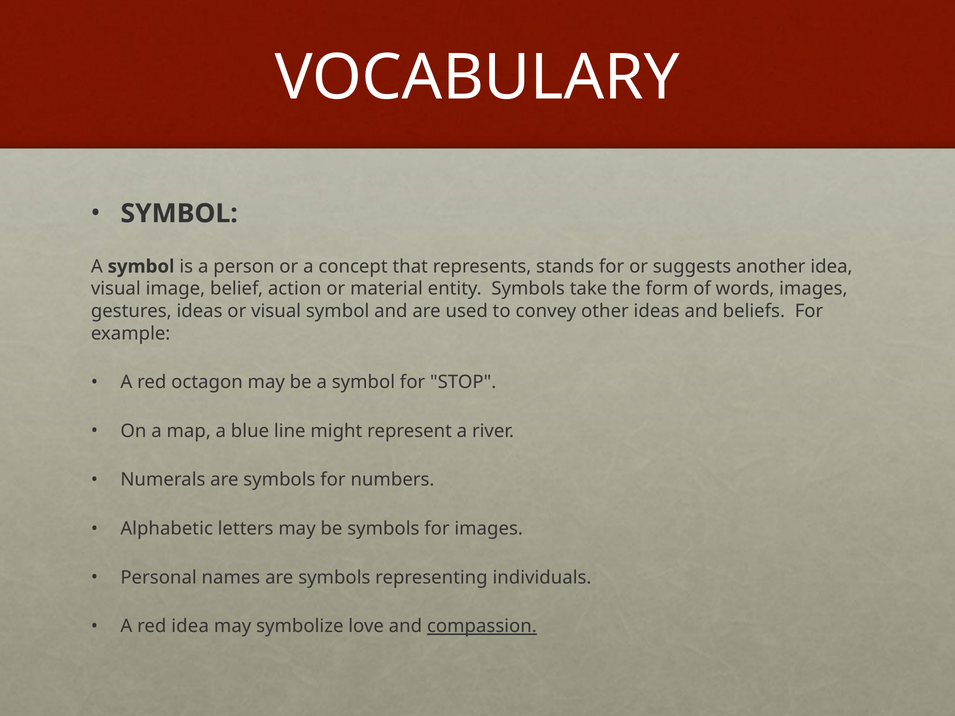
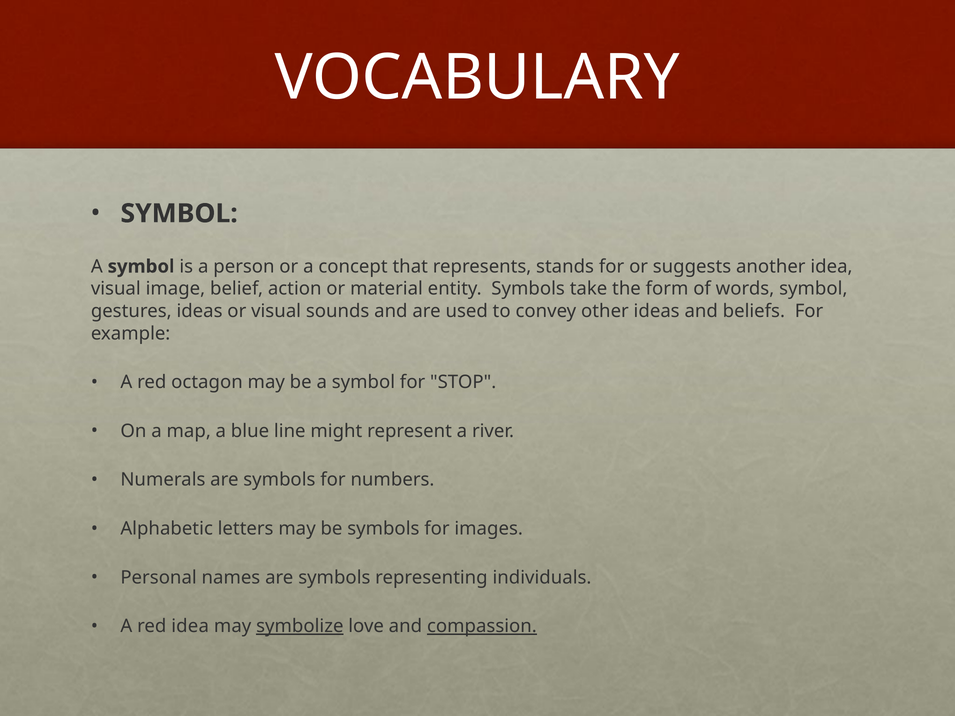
words images: images -> symbol (813, 289)
visual symbol: symbol -> sounds (338, 311)
symbolize underline: none -> present (300, 627)
